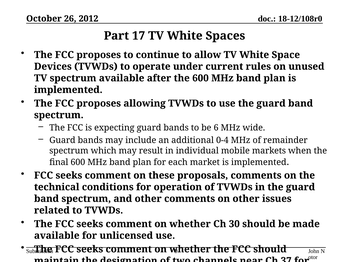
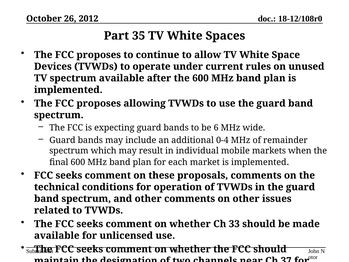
17: 17 -> 35 (139, 36)
30: 30 -> 33 (234, 224)
